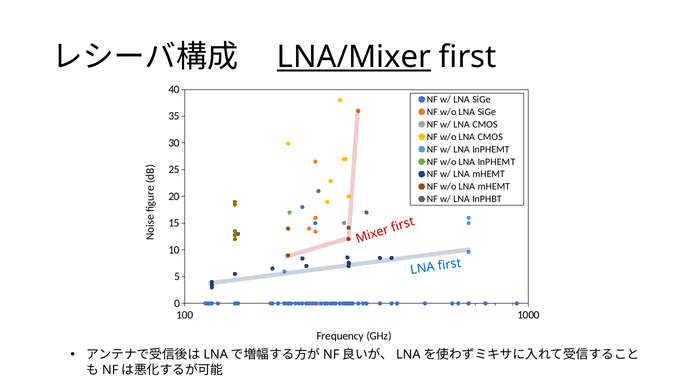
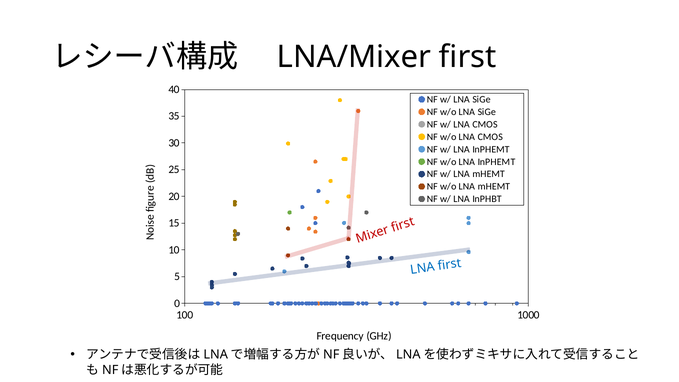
LNA/Mixer underline: present -> none (354, 57)
